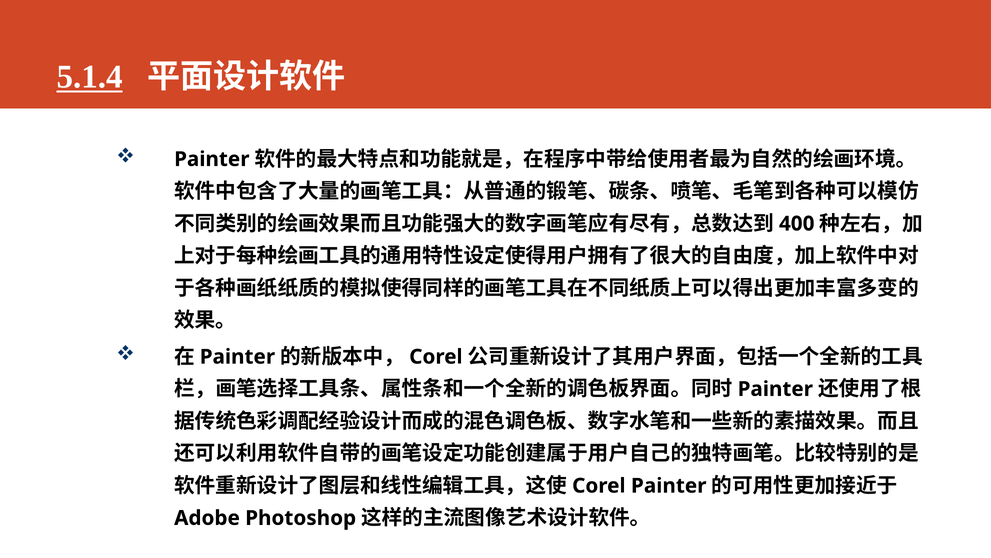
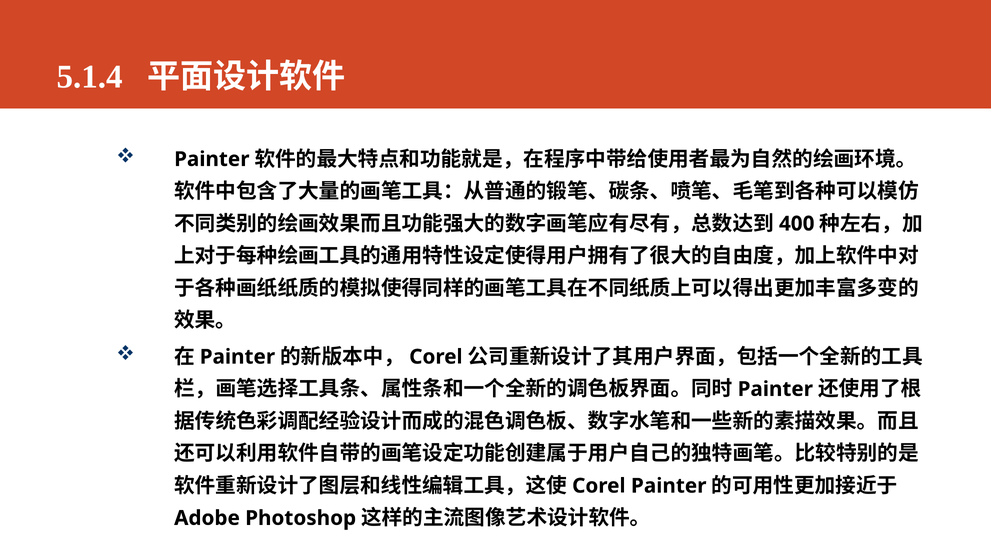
5.1.4 underline: present -> none (90, 77)
